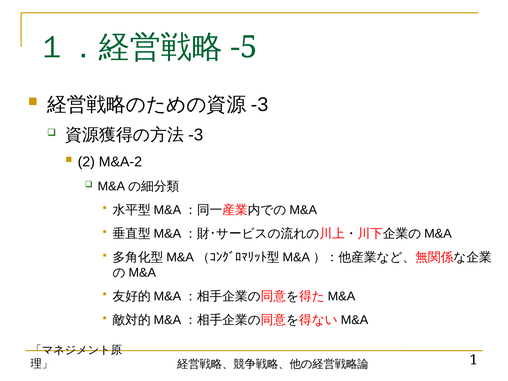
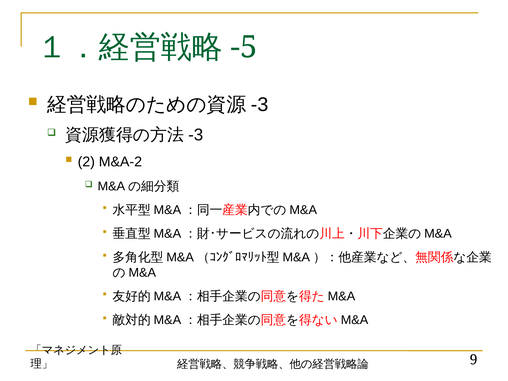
1: 1 -> 9 (474, 360)
